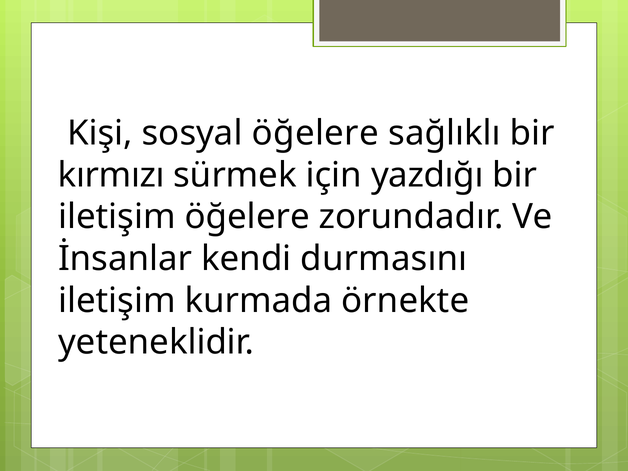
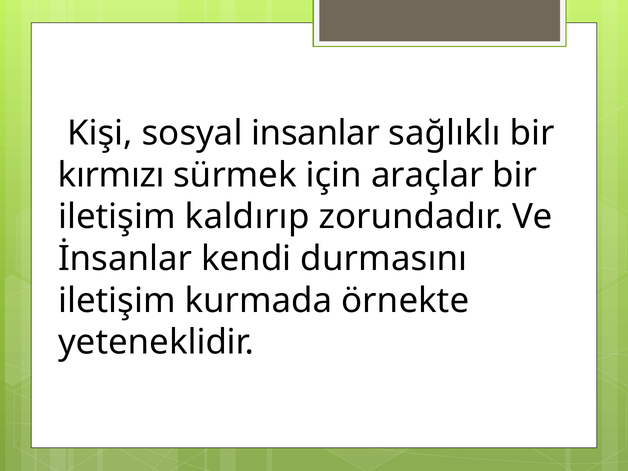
sosyal öğelere: öğelere -> insanlar (316, 133)
yazdığı: yazdığı -> araçlar (427, 175)
iletişim öğelere: öğelere -> kaldırıp (247, 217)
